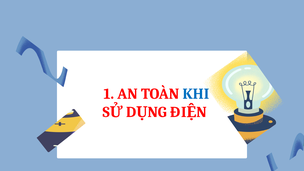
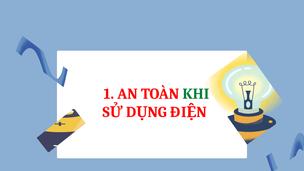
KHI colour: blue -> green (196, 94)
